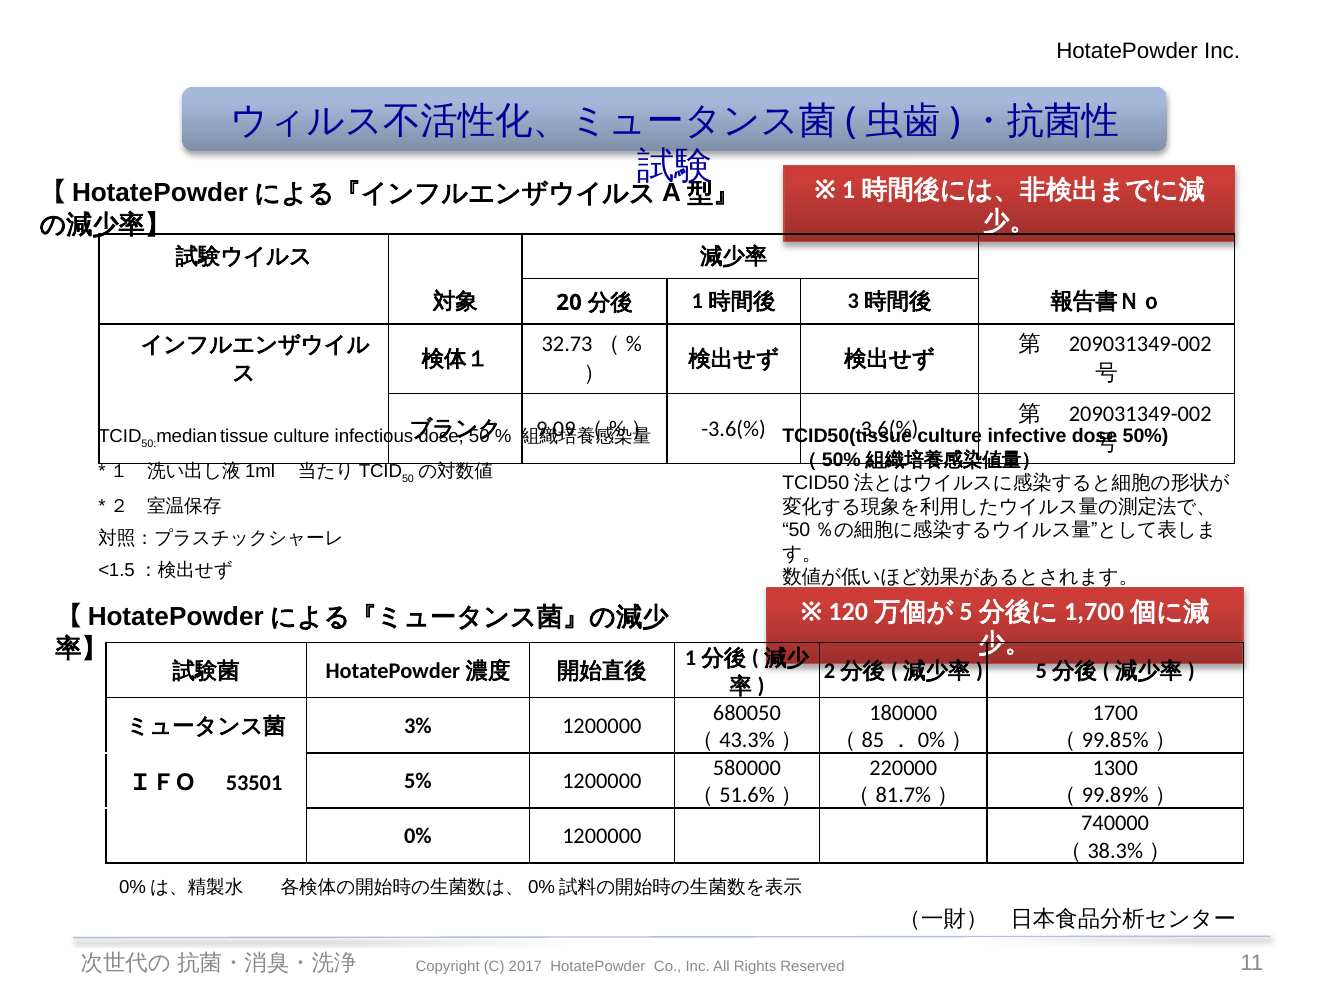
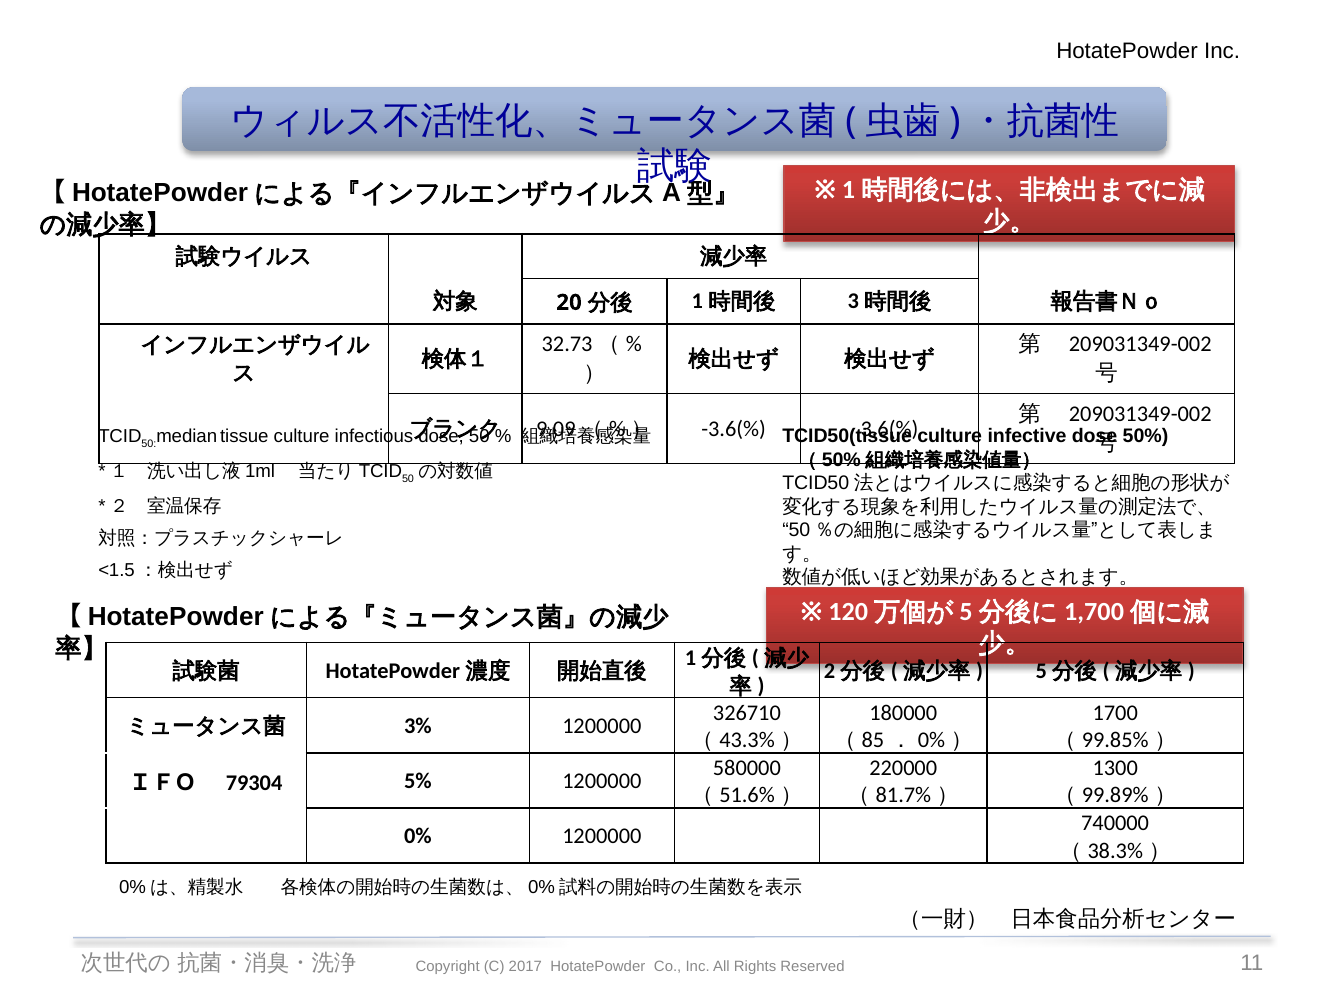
680050: 680050 -> 326710 (747, 713)
53501: 53501 -> 79304 (254, 783)
